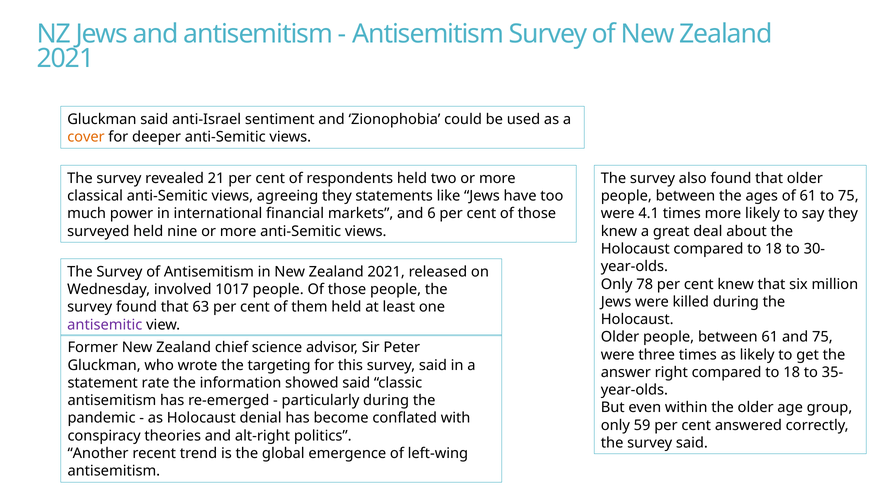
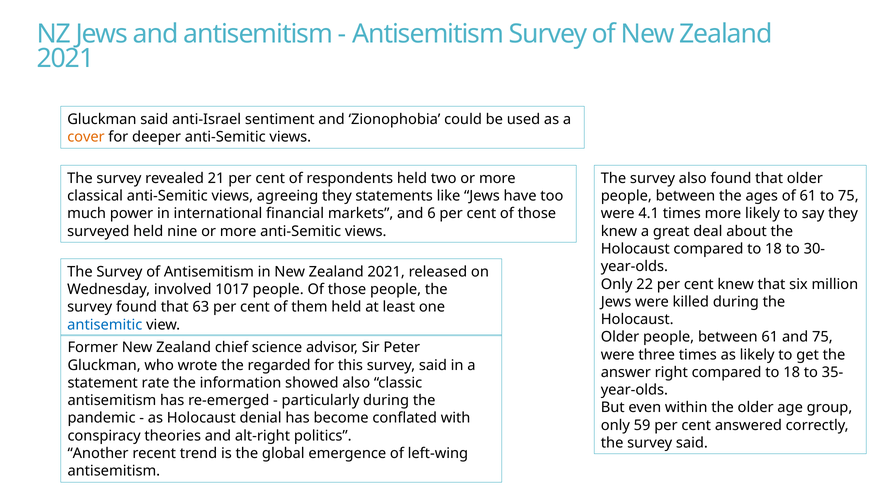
78: 78 -> 22 (645, 284)
antisemitic colour: purple -> blue (105, 325)
targeting: targeting -> regarded (279, 365)
showed said: said -> also (356, 383)
